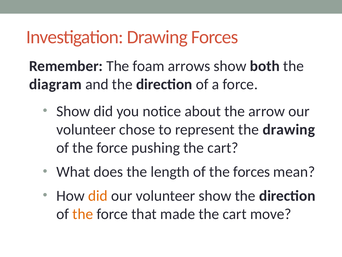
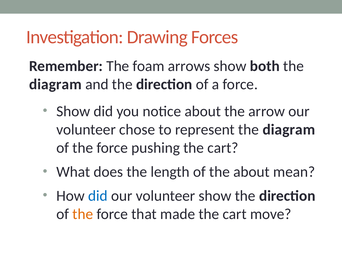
represent the drawing: drawing -> diagram (289, 129)
the forces: forces -> about (252, 172)
did colour: orange -> blue (98, 195)
